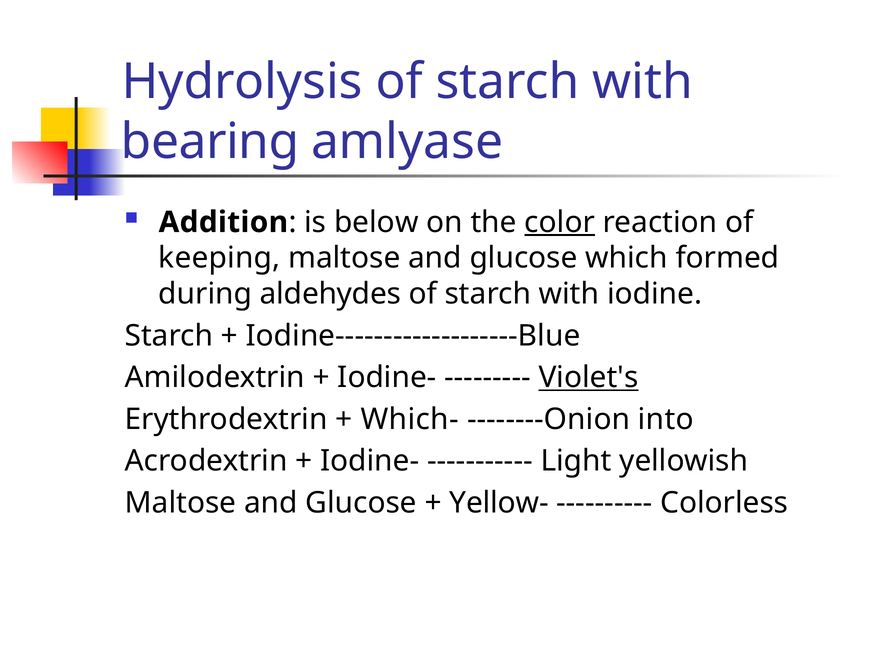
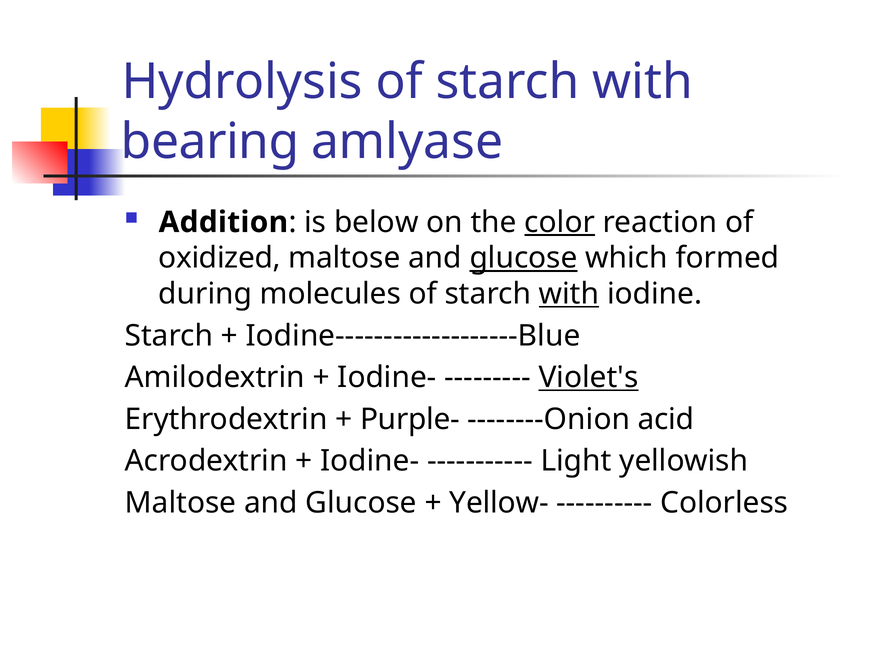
keeping: keeping -> oxidized (220, 258)
glucose underline: none -> present (524, 258)
aldehydes: aldehydes -> molecules (330, 294)
with underline: none -> present (569, 294)
Which-: Which- -> Purple- (410, 419)
into: into -> acid (666, 419)
